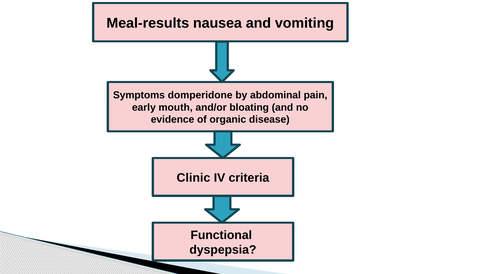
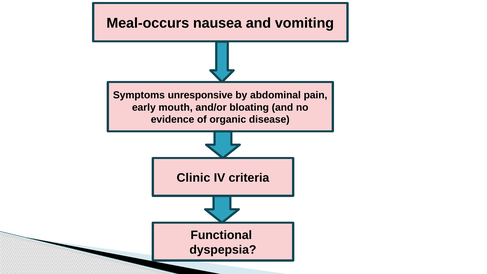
Meal-results: Meal-results -> Meal-occurs (148, 23)
domperidone: domperidone -> unresponsive (200, 95)
